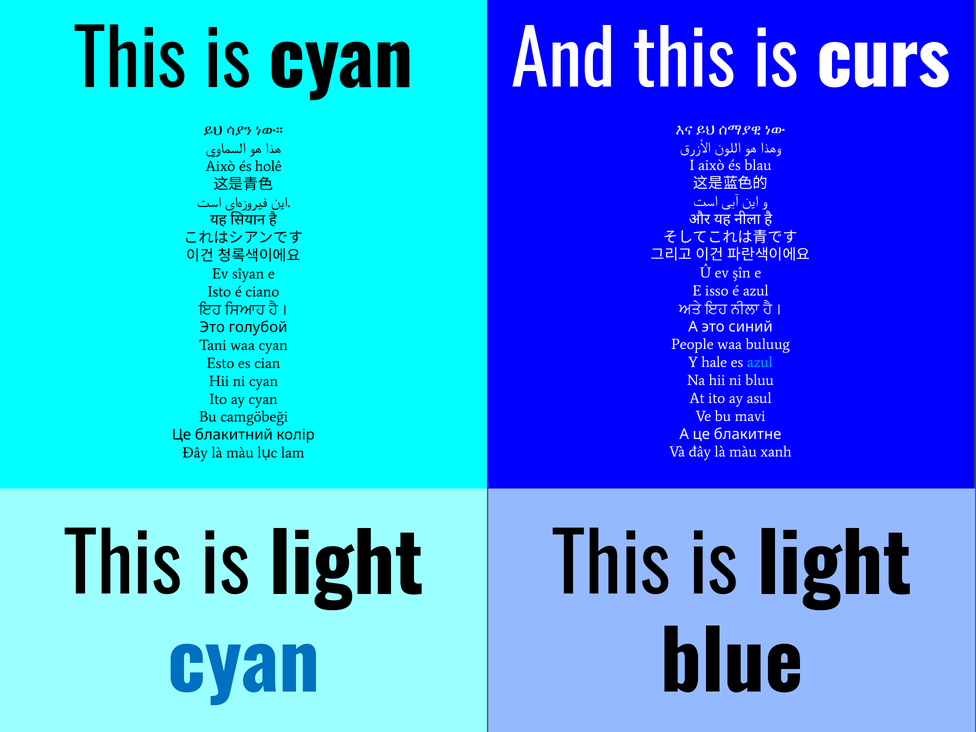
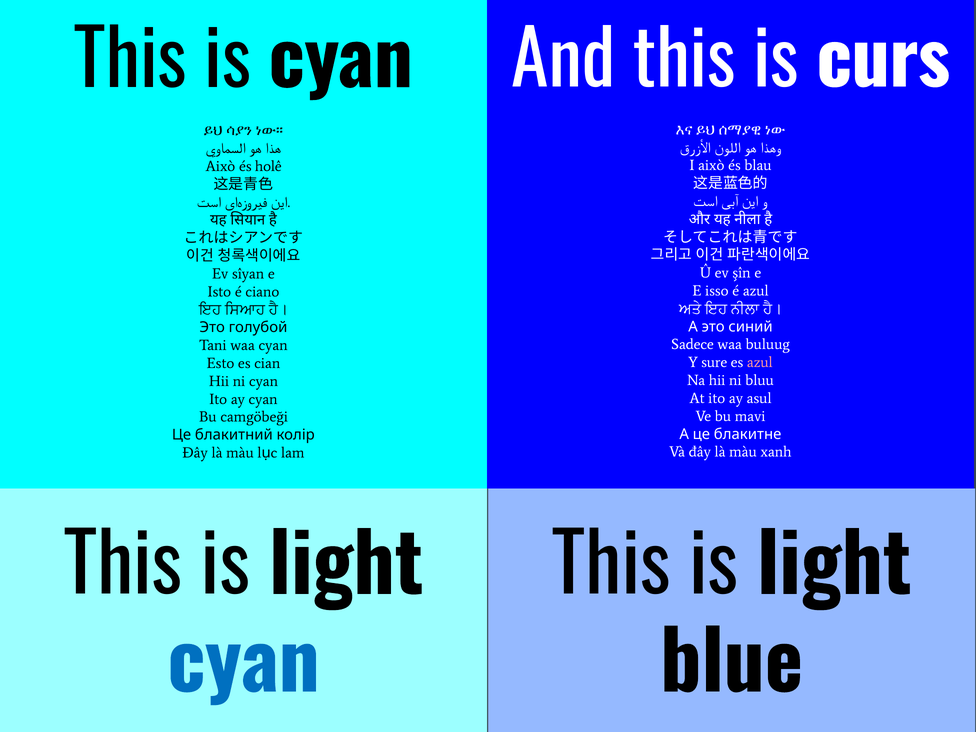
People: People -> Sadece (693, 345)
hale: hale -> sure (714, 362)
azul colour: light blue -> pink (760, 362)
